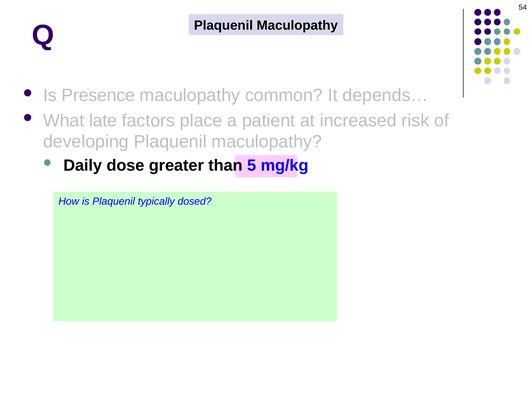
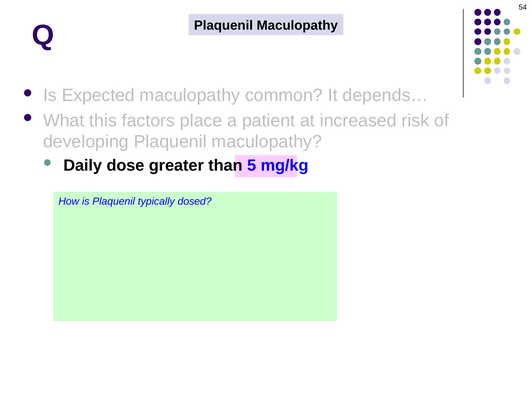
Presence: Presence -> Expected (98, 95)
late: late -> this (103, 121)
